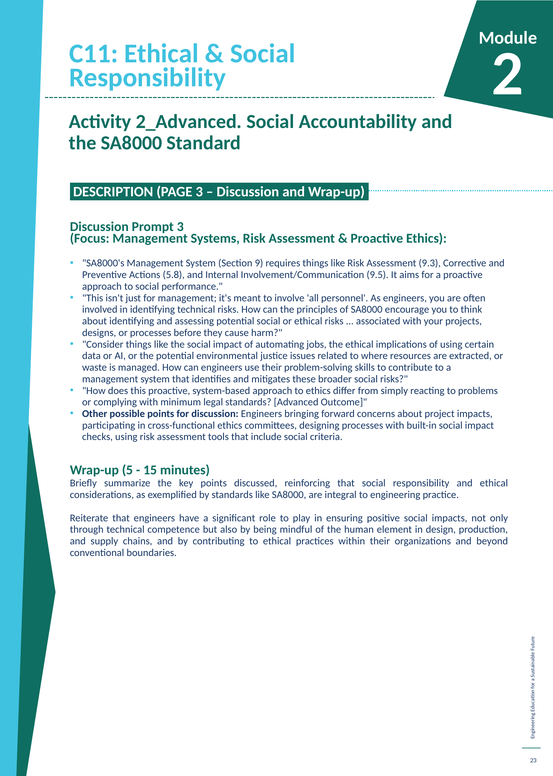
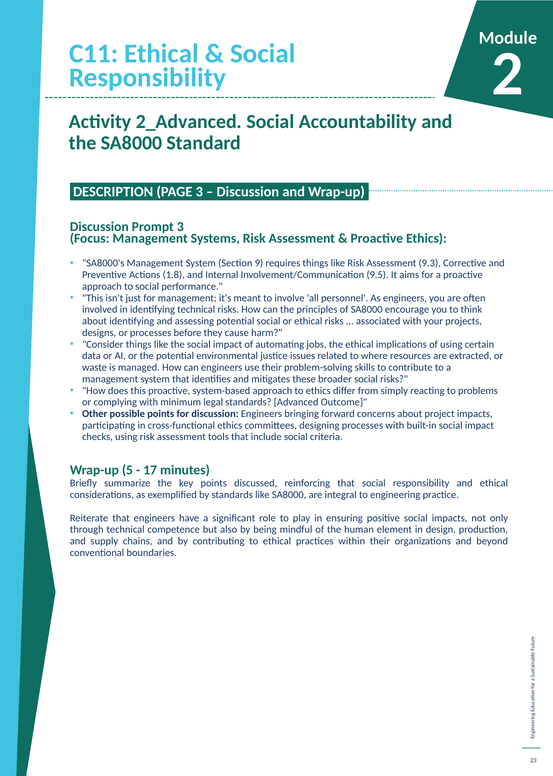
5.8: 5.8 -> 1.8 (174, 275)
15: 15 -> 17 (150, 470)
